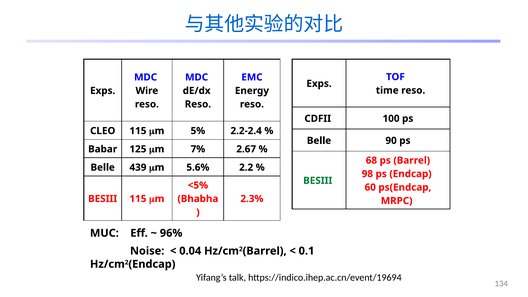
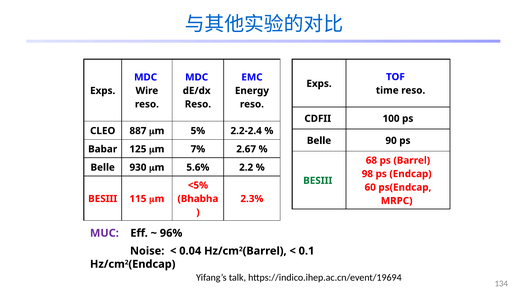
CLEO 115: 115 -> 887 (138, 131)
439: 439 -> 930 (138, 167)
MUC colour: black -> purple (104, 233)
